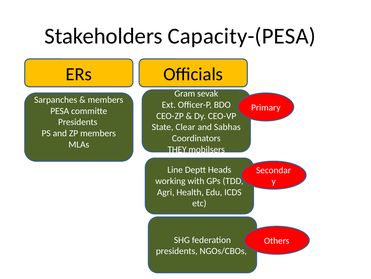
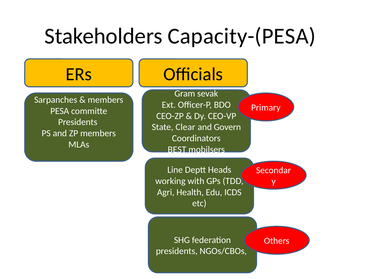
Sabhas: Sabhas -> Govern (227, 127)
THEY: THEY -> BEST (177, 149)
